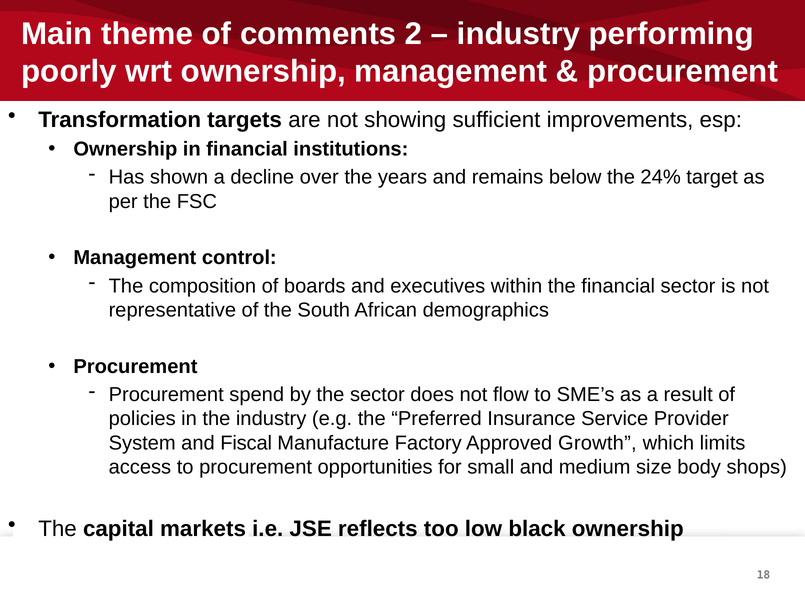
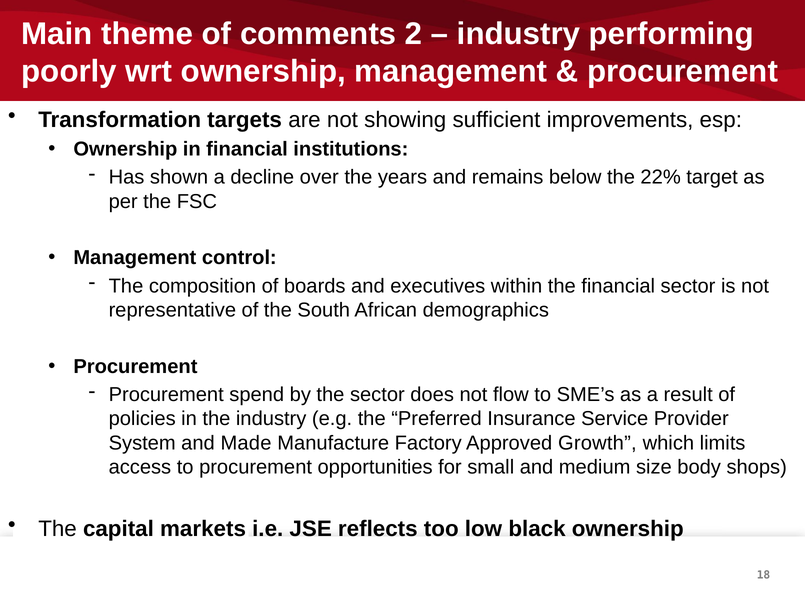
24%: 24% -> 22% (661, 177)
Fiscal: Fiscal -> Made (246, 443)
